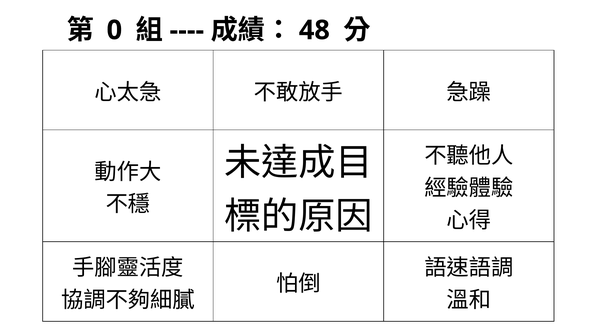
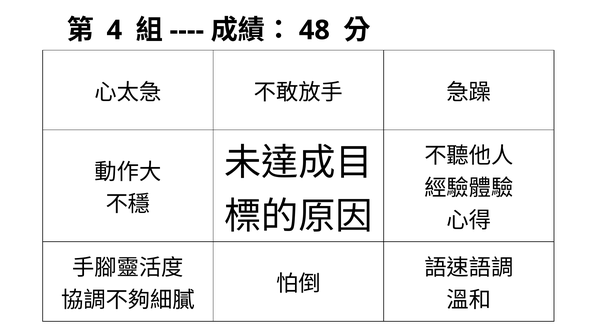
0: 0 -> 4 (114, 30)
